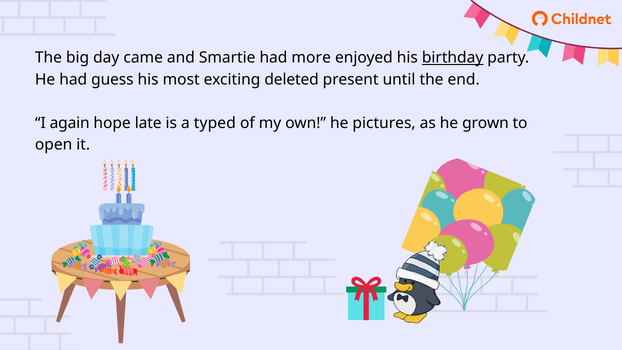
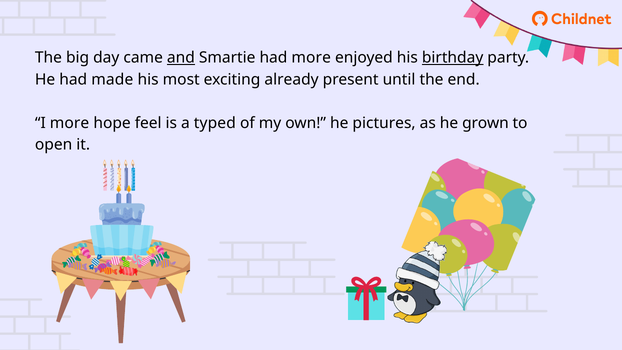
and underline: none -> present (181, 58)
guess: guess -> made (112, 79)
deleted: deleted -> already (292, 79)
I again: again -> more (70, 123)
late: late -> feel (148, 123)
